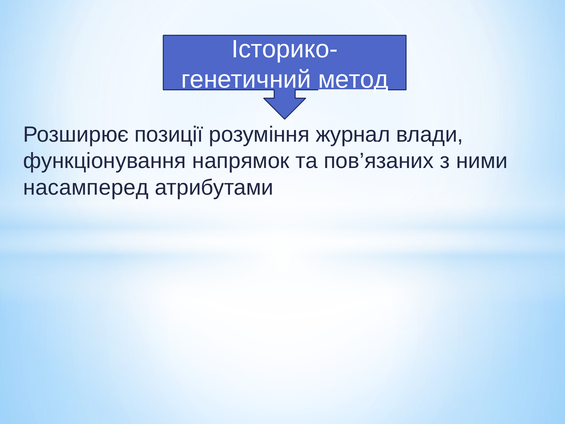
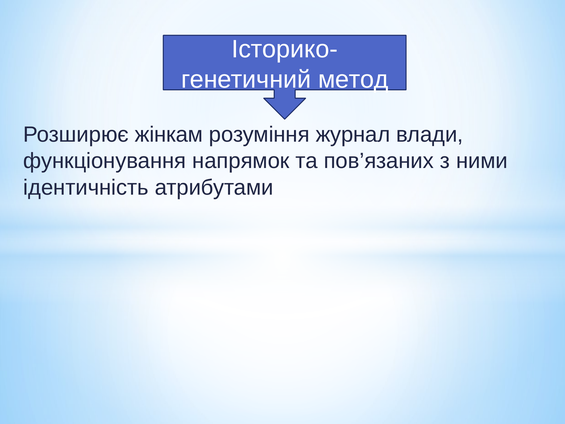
метод underline: present -> none (353, 79)
позиції: позиції -> жінкам (169, 135)
насамперед: насамперед -> ідентичність (86, 187)
